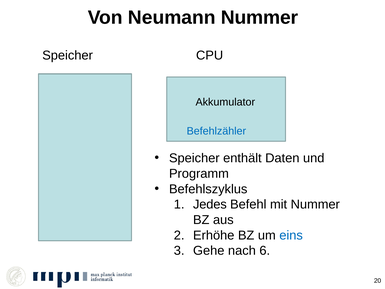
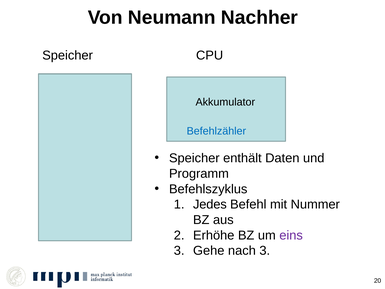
Neumann Nummer: Nummer -> Nachher (259, 17)
eins colour: blue -> purple (291, 235)
nach 6: 6 -> 3 (265, 250)
